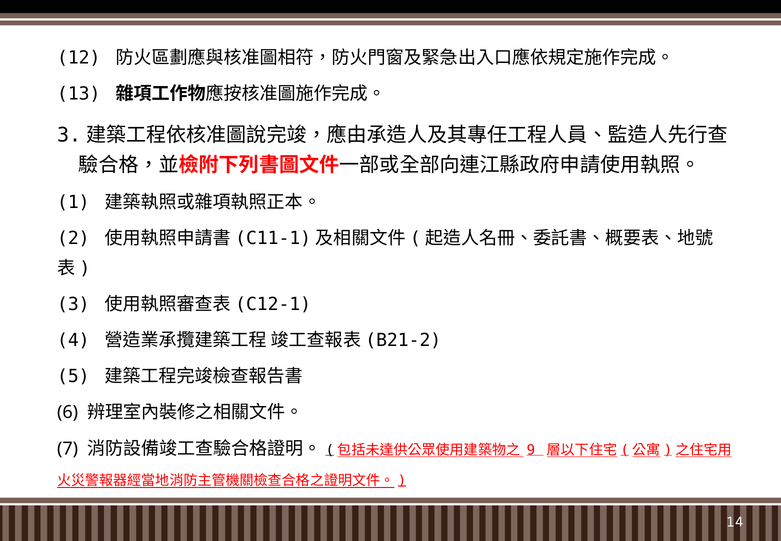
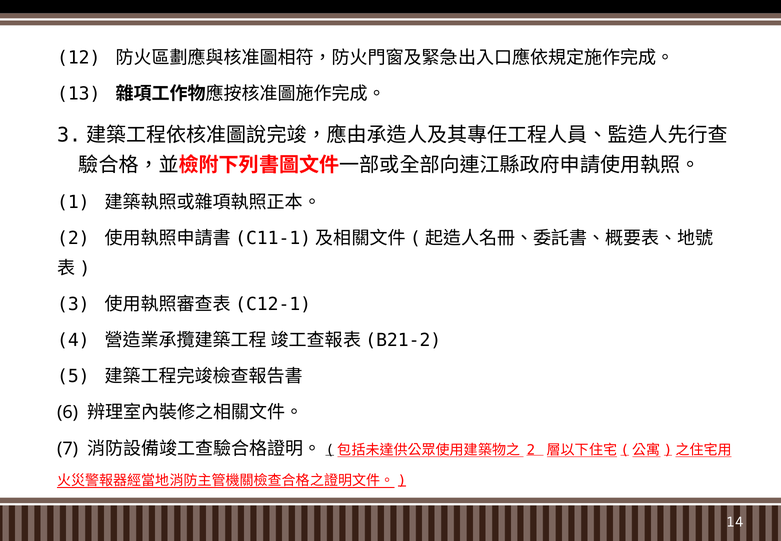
9: 9 -> 2 (531, 450)
